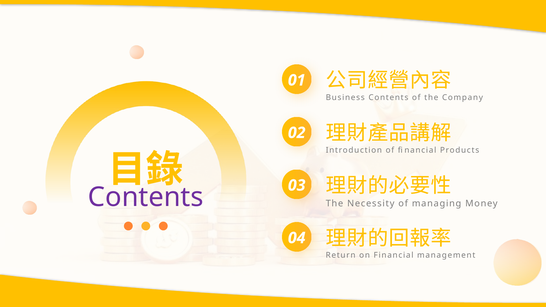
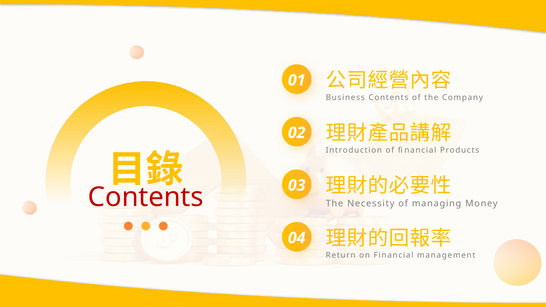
Contents colour: purple -> red (146, 197)
